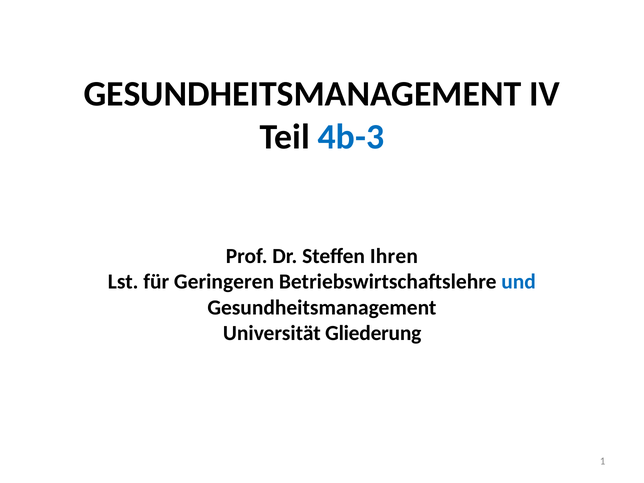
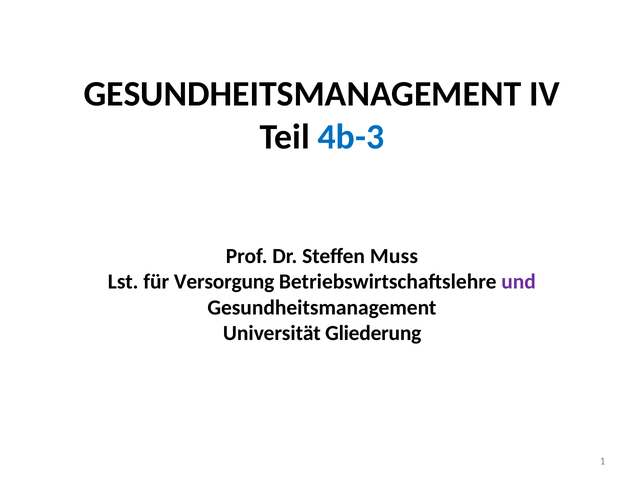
Ihren: Ihren -> Muss (394, 256)
Geringeren: Geringeren -> Versorgung (224, 282)
und colour: blue -> purple (519, 282)
